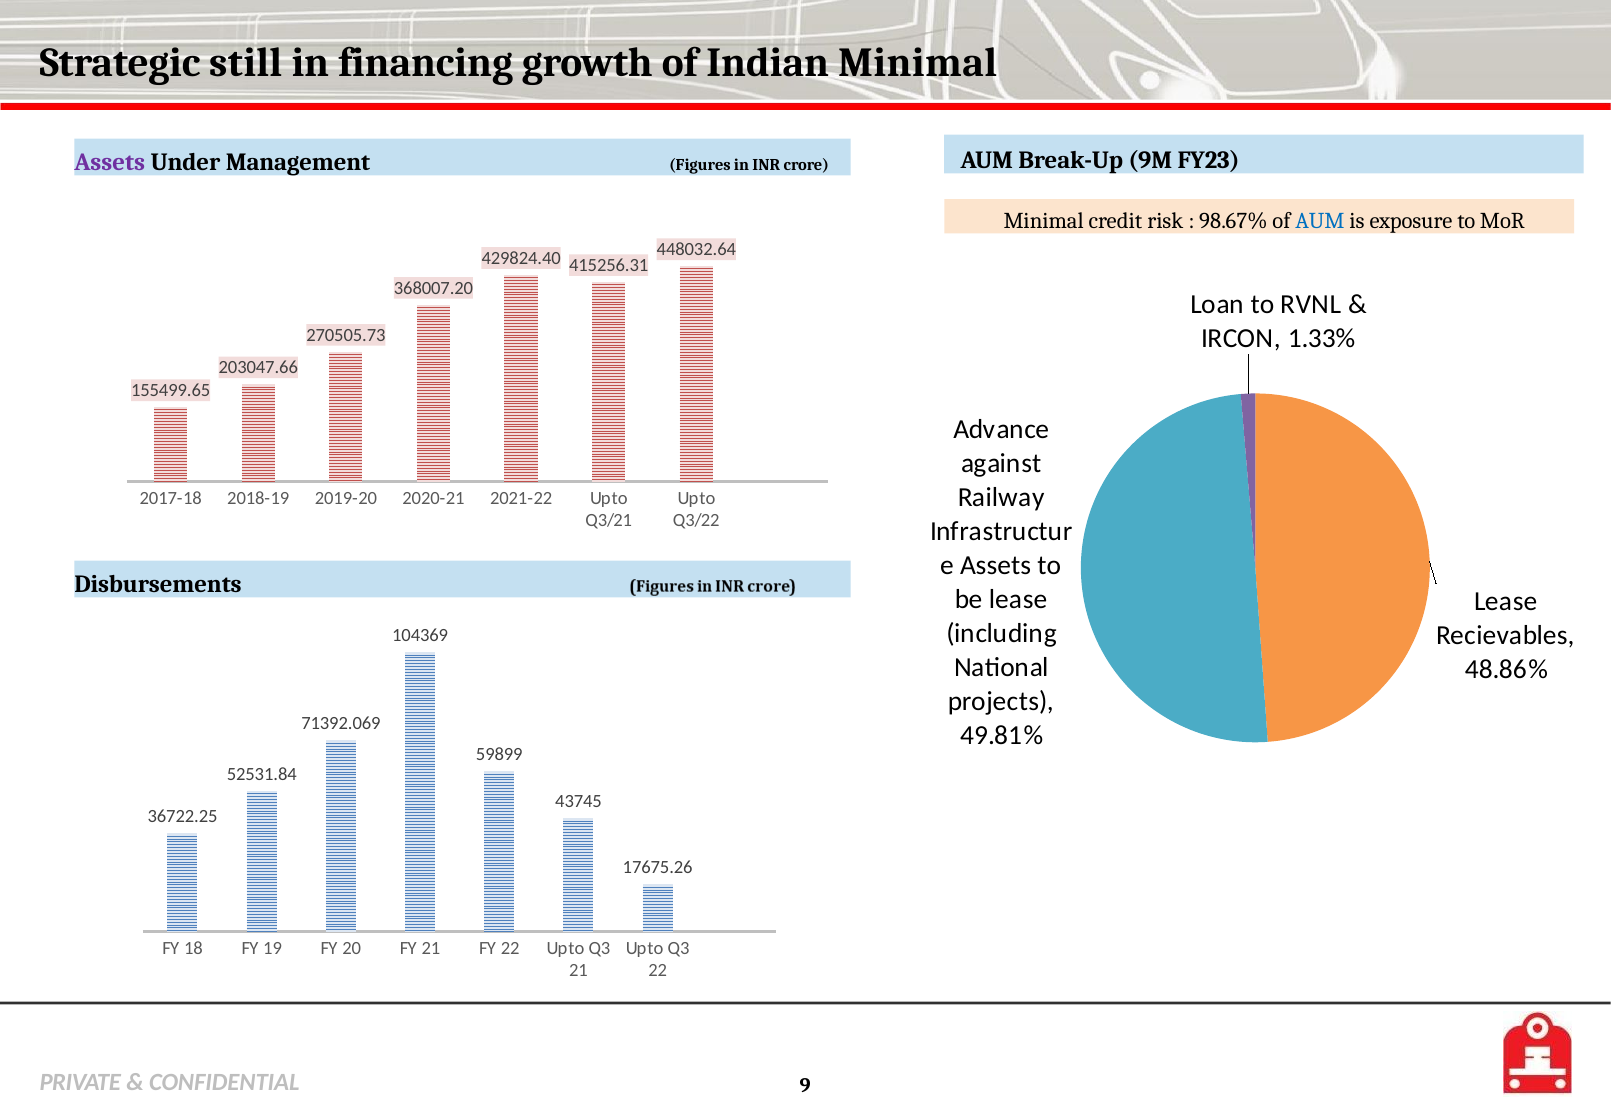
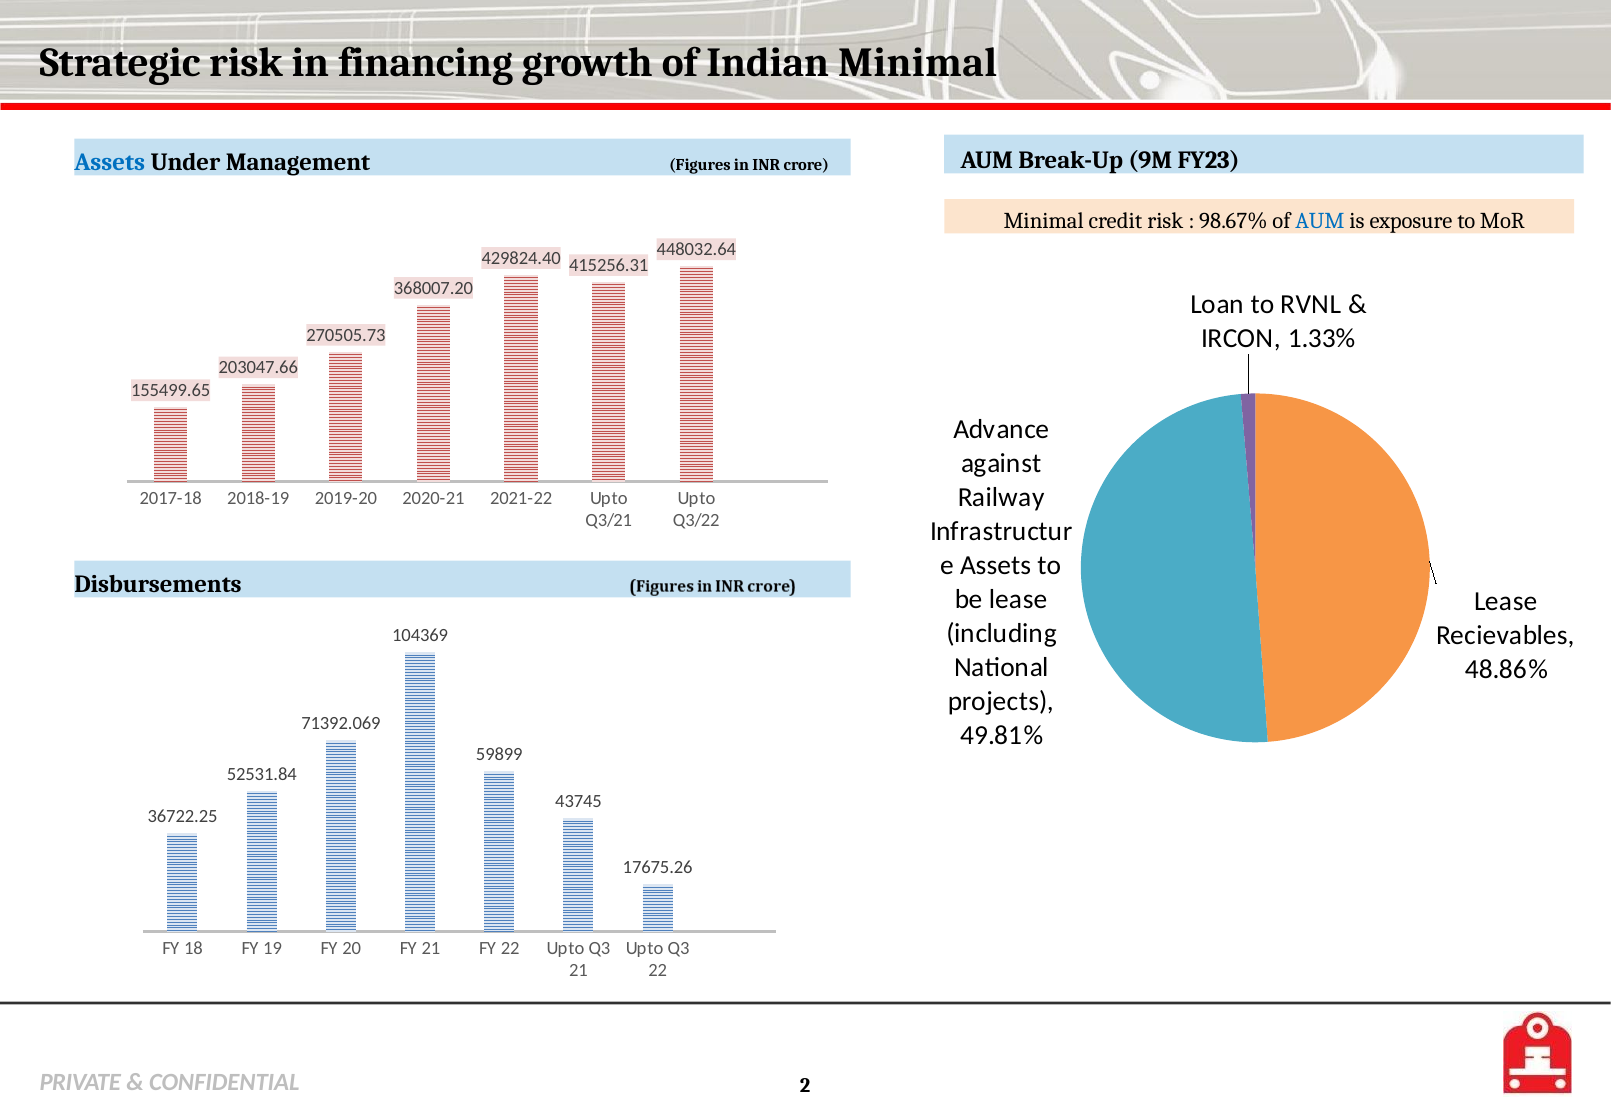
Strategic still: still -> risk (246, 63)
Assets colour: purple -> blue (110, 162)
9: 9 -> 2 (805, 1086)
